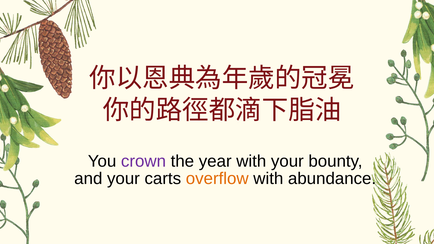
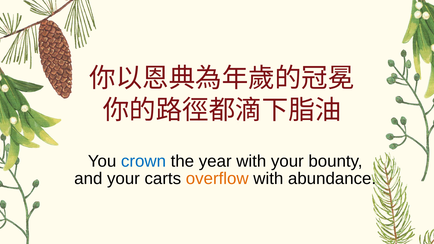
crown colour: purple -> blue (143, 161)
